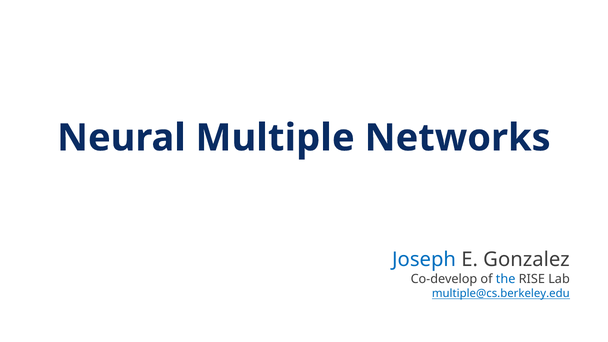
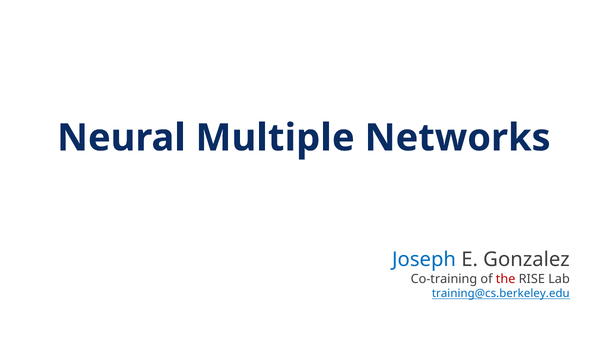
Co-develop: Co-develop -> Co-training (444, 279)
the colour: blue -> red (506, 279)
multiple@cs.berkeley.edu: multiple@cs.berkeley.edu -> training@cs.berkeley.edu (501, 293)
